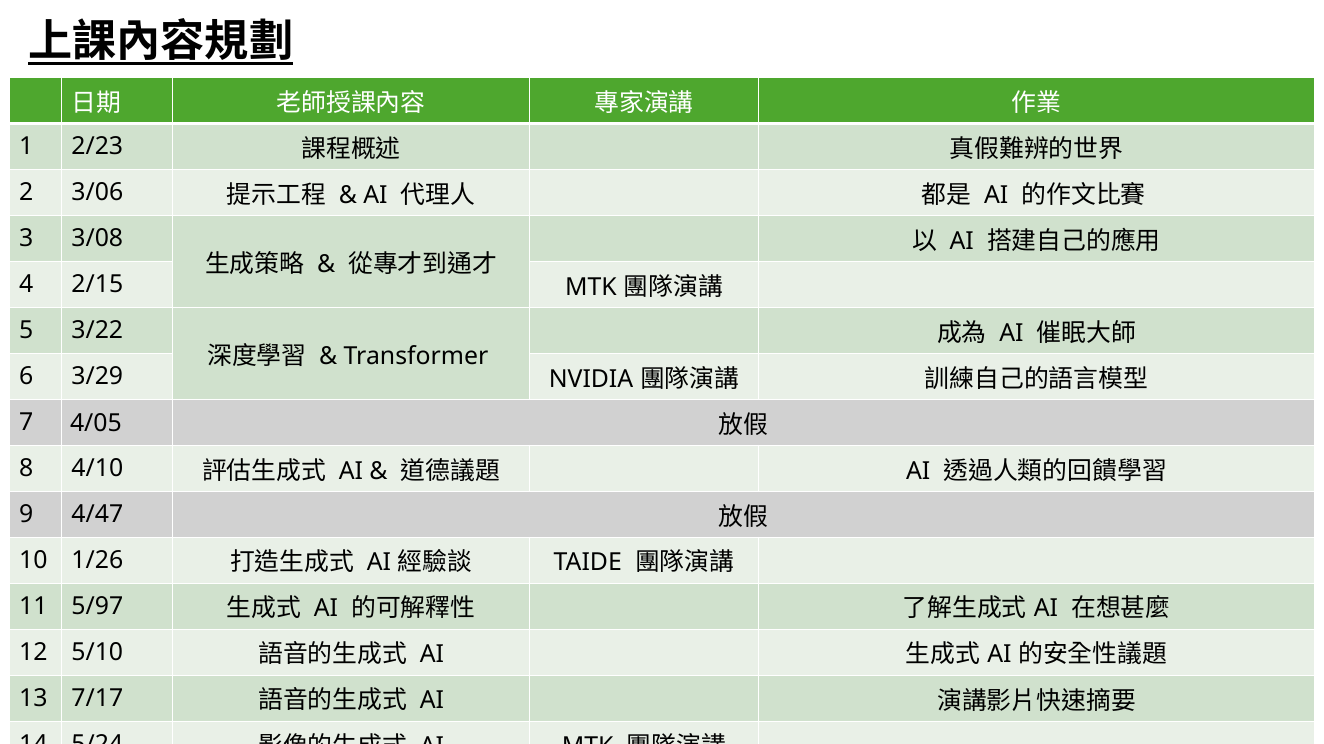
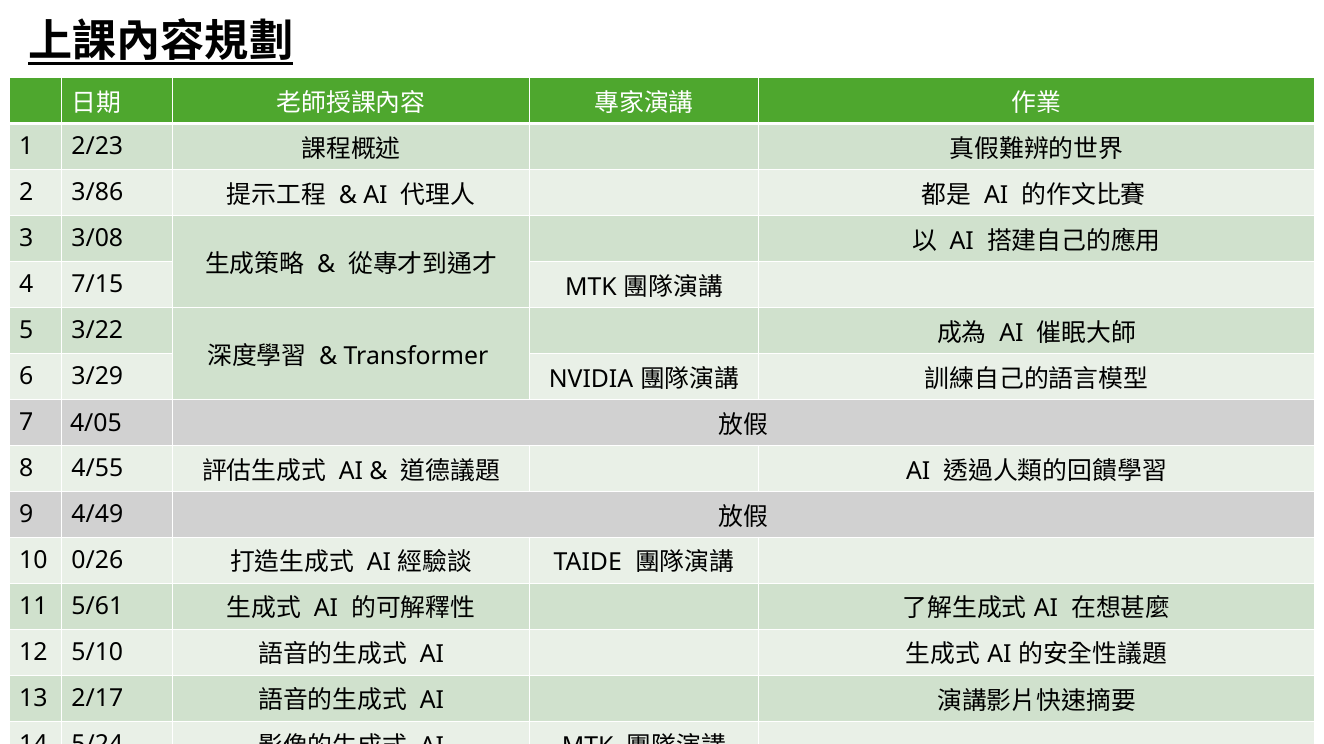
3/06: 3/06 -> 3/86 (97, 193)
2/15: 2/15 -> 7/15 (97, 285)
4/10: 4/10 -> 4/55 (97, 469)
4/47: 4/47 -> 4/49 (97, 515)
1/26: 1/26 -> 0/26 (97, 561)
5/97: 5/97 -> 5/61 (97, 607)
7/17: 7/17 -> 2/17 (97, 699)
